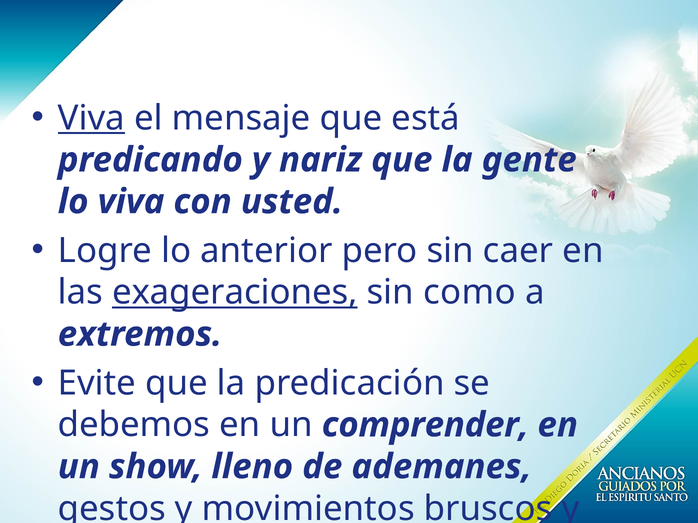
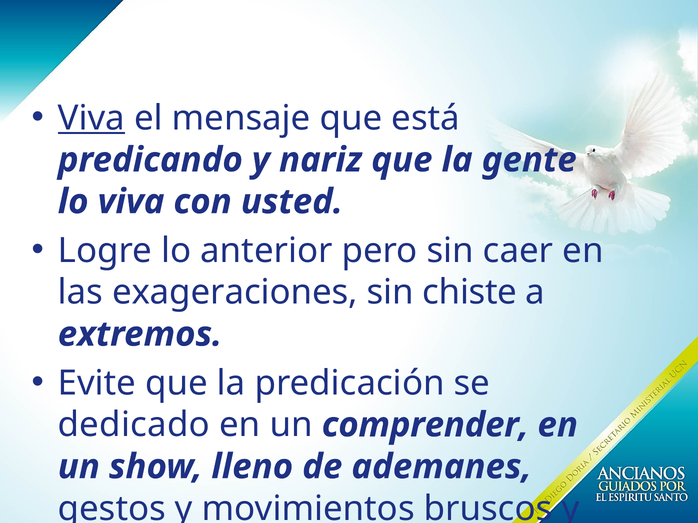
exageraciones underline: present -> none (235, 293)
como: como -> chiste (470, 293)
debemos: debemos -> dedicado (134, 425)
